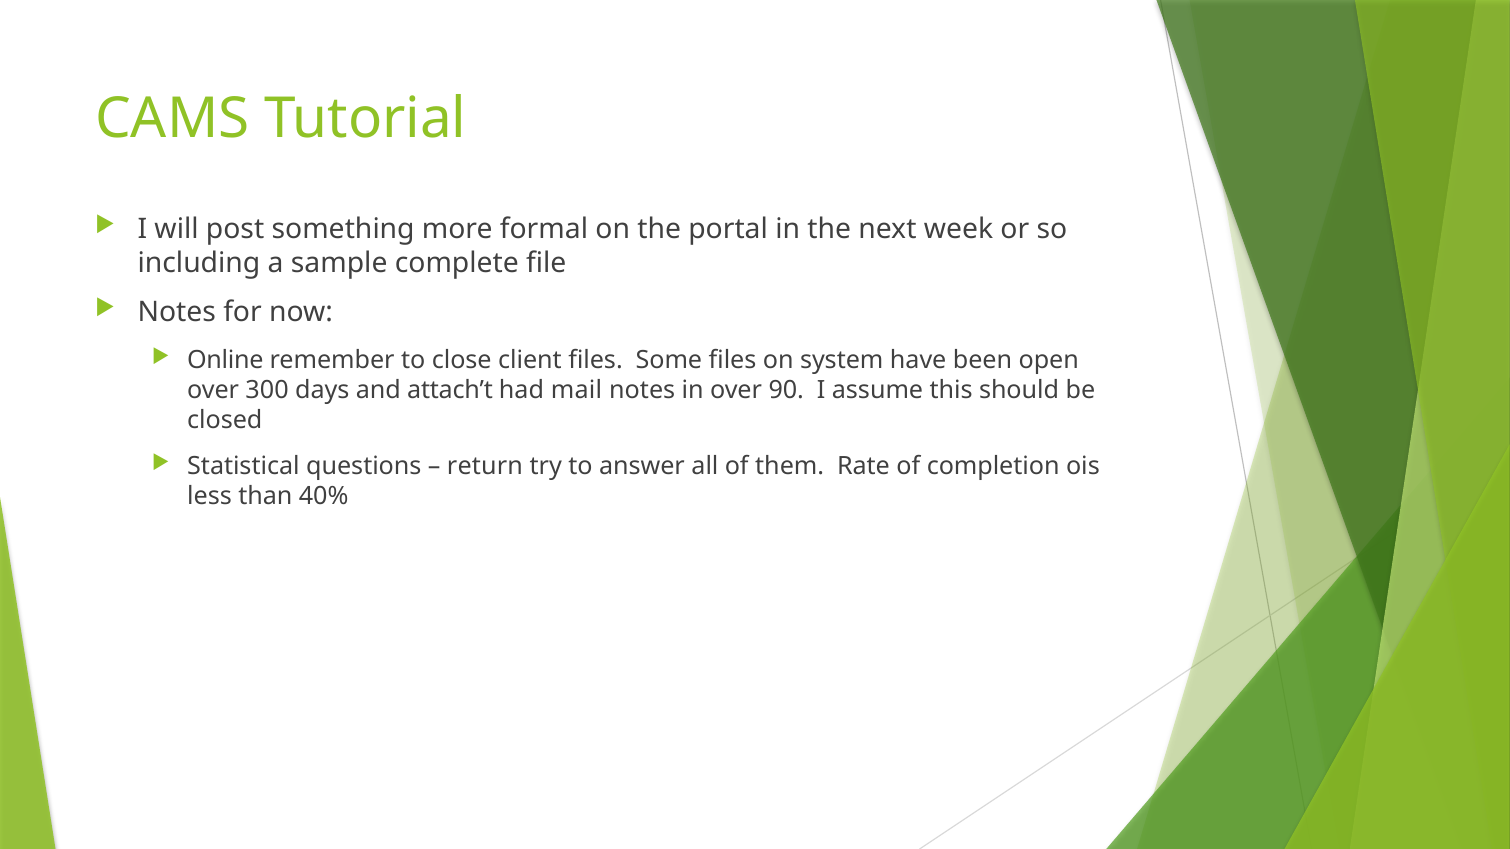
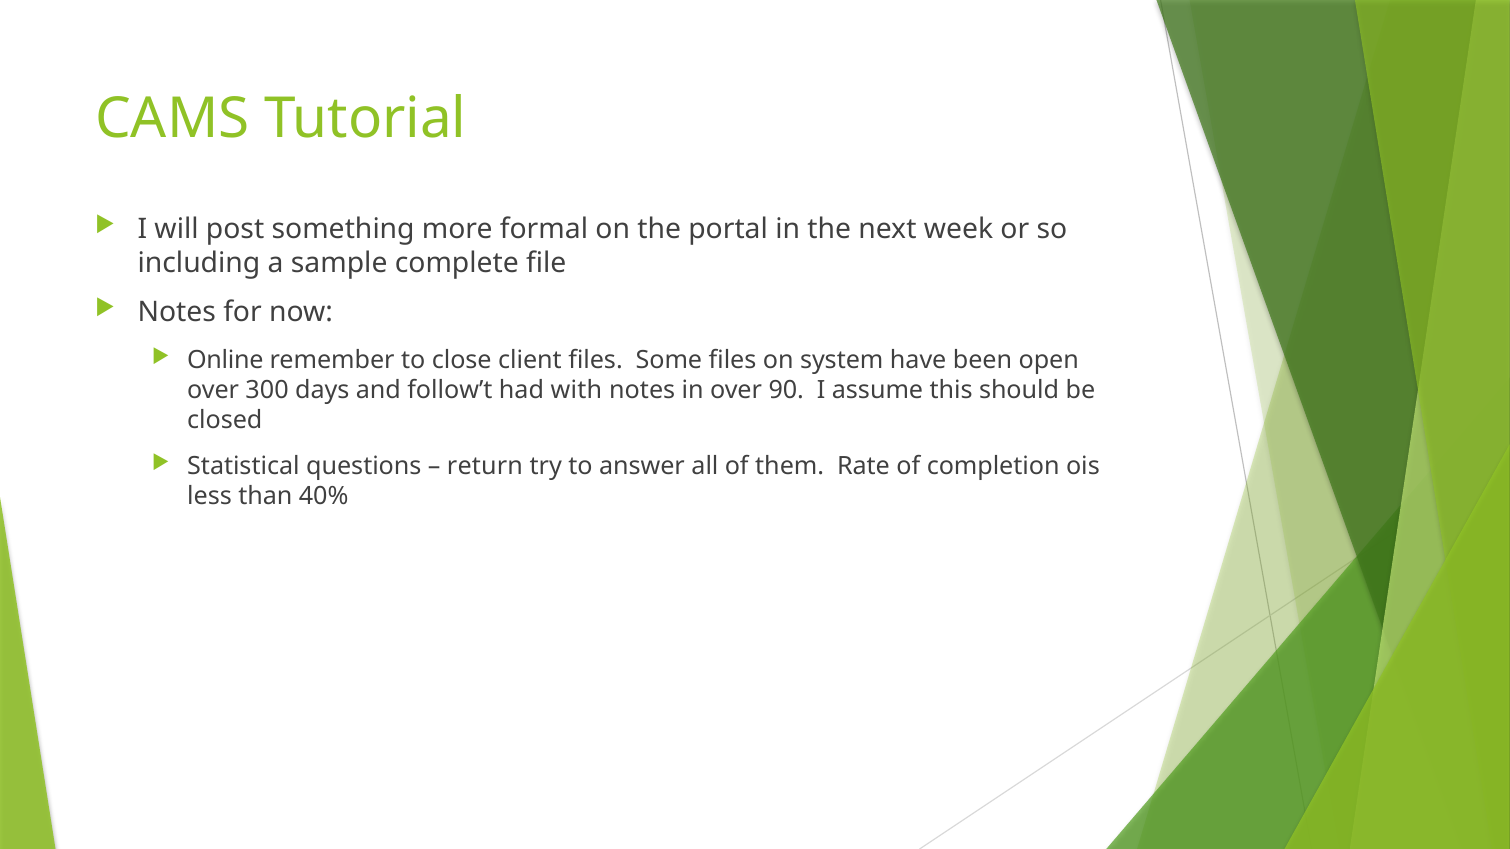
attach’t: attach’t -> follow’t (450, 390)
mail: mail -> with (576, 390)
